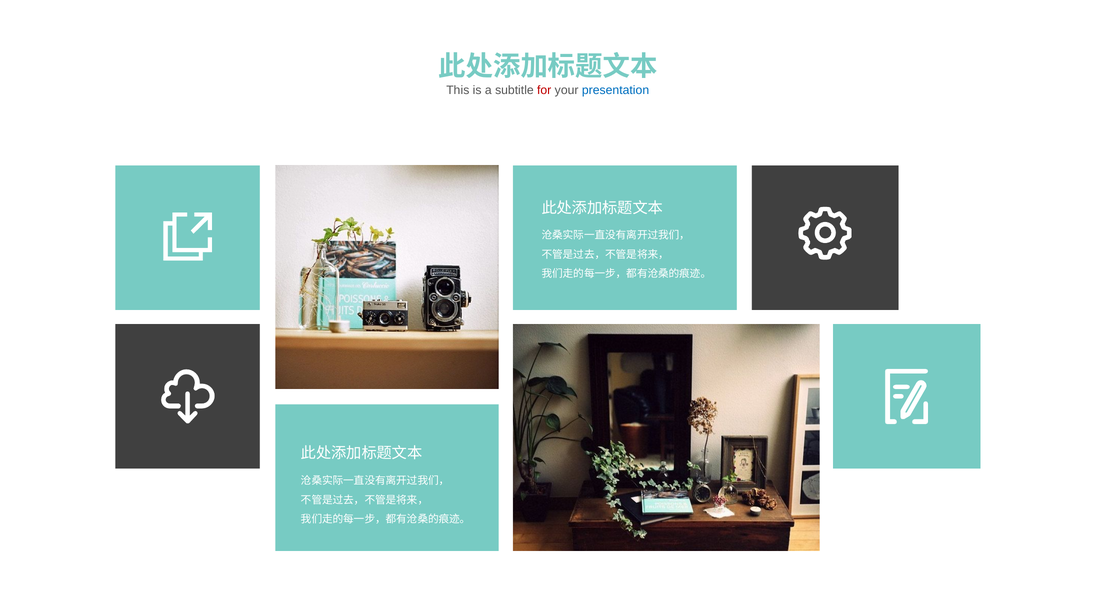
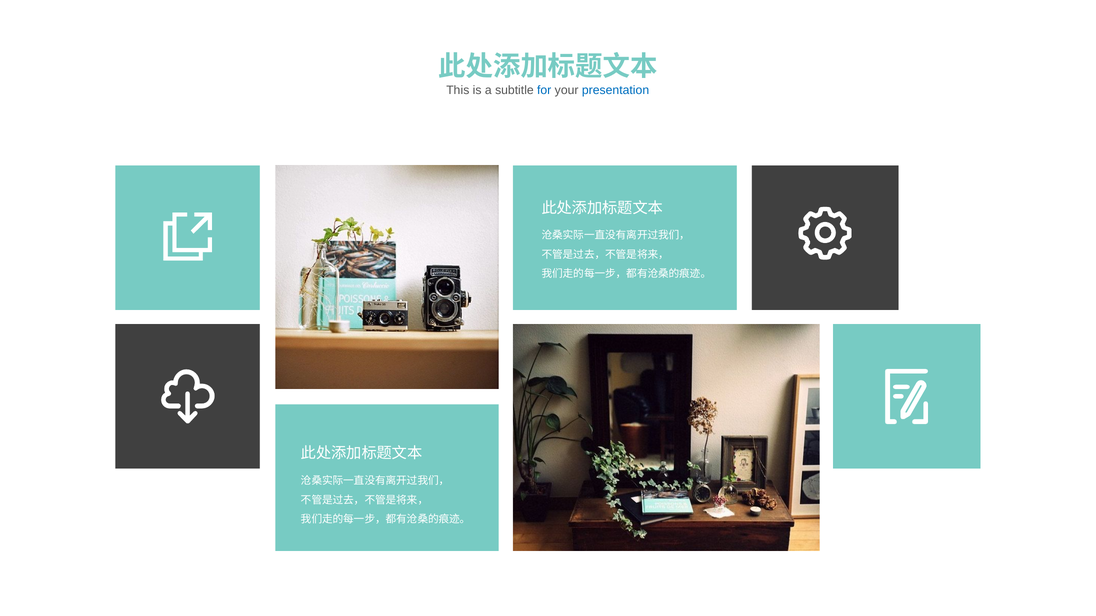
for colour: red -> blue (544, 90)
